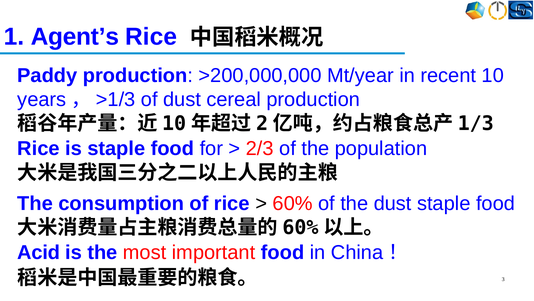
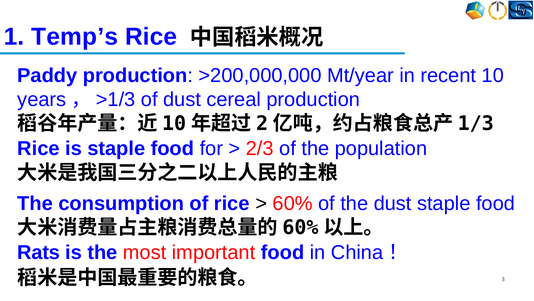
Agent’s: Agent’s -> Temp’s (75, 37)
Acid: Acid -> Rats (39, 252)
